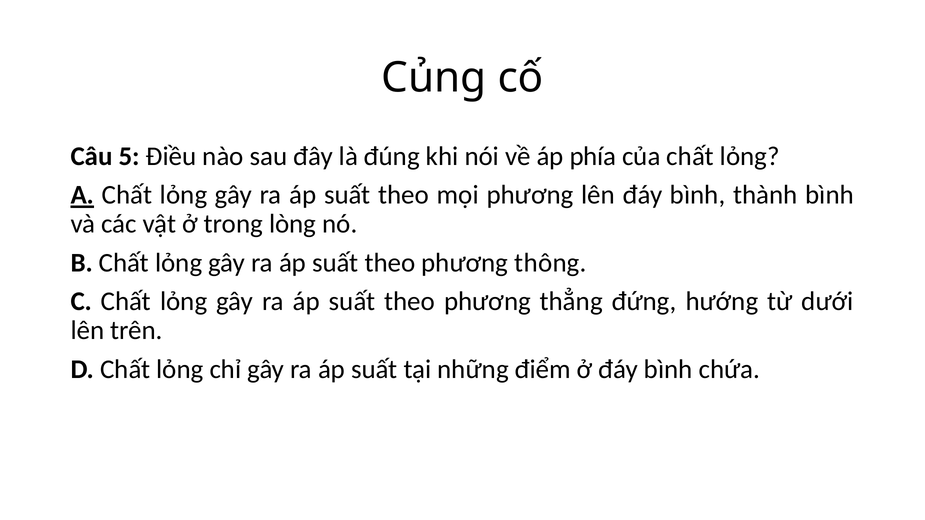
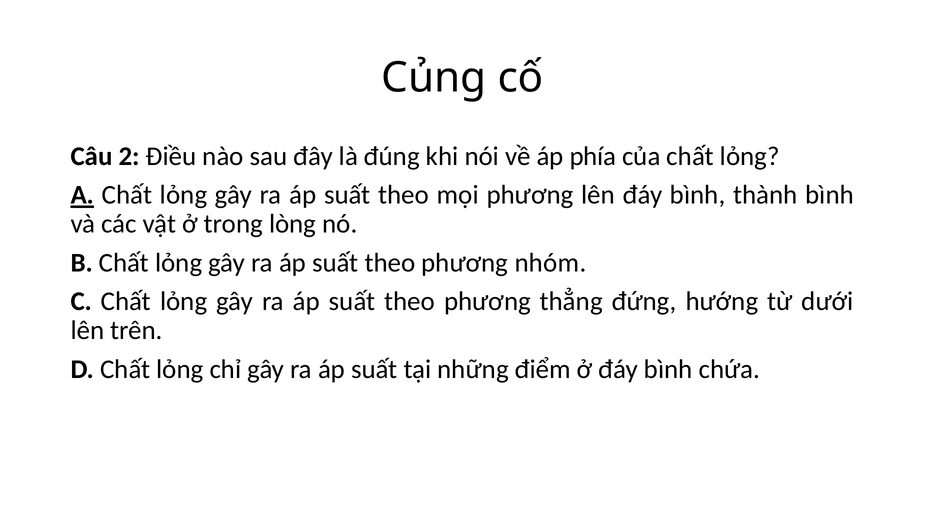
5: 5 -> 2 (129, 156)
thông: thông -> nhóm (551, 263)
